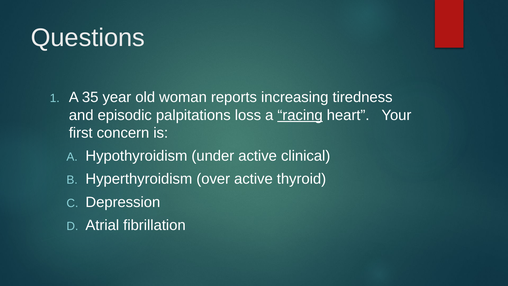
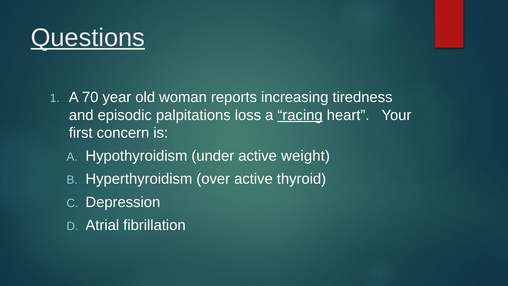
Questions underline: none -> present (88, 38)
35: 35 -> 70 (90, 97)
clinical: clinical -> weight (306, 156)
